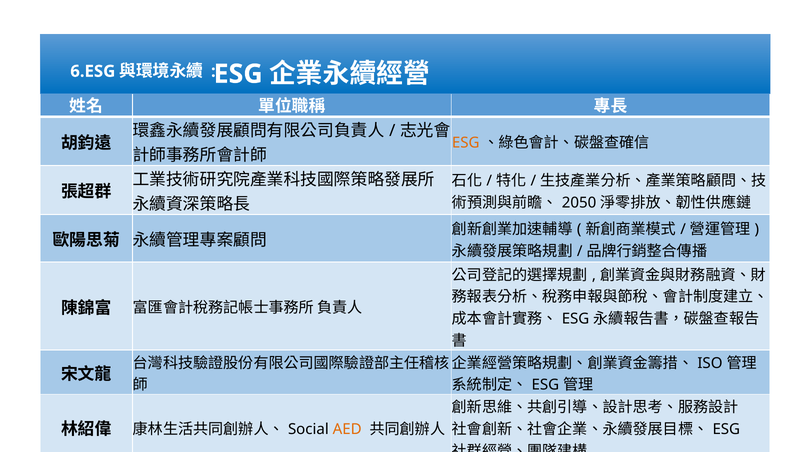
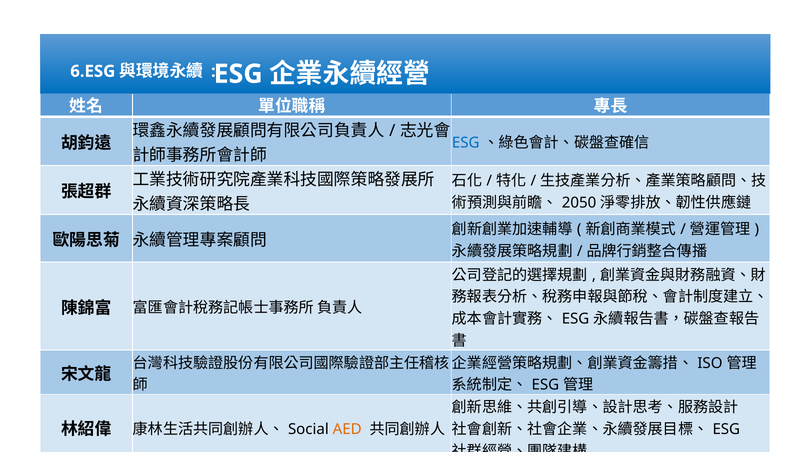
ESG colour: orange -> blue (466, 143)
